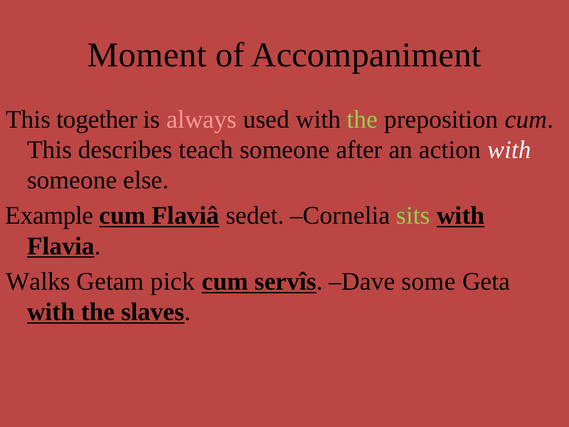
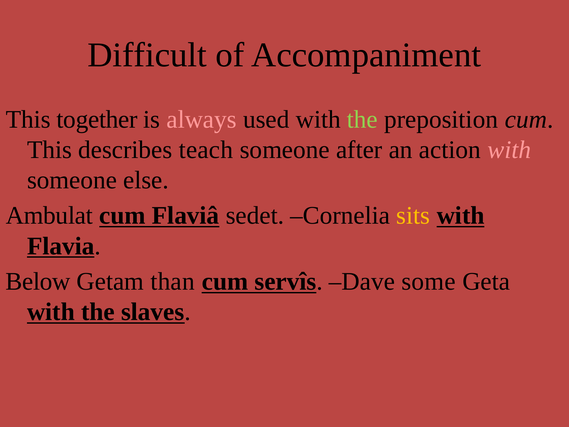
Moment: Moment -> Difficult (147, 55)
with colour: white -> pink (509, 150)
Example: Example -> Ambulat (49, 215)
sits colour: light green -> yellow (413, 215)
Walks: Walks -> Below (38, 281)
pick: pick -> than (173, 281)
